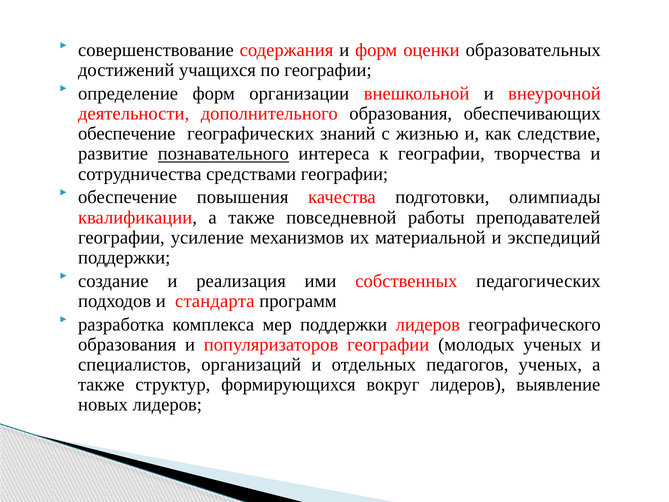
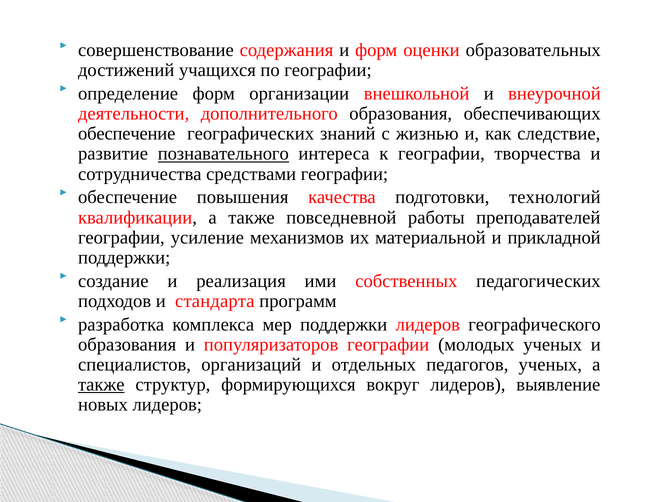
олимпиады: олимпиады -> технологий (555, 197)
экспедиций: экспедиций -> прикладной (554, 237)
также underline: none -> present (101, 384)
